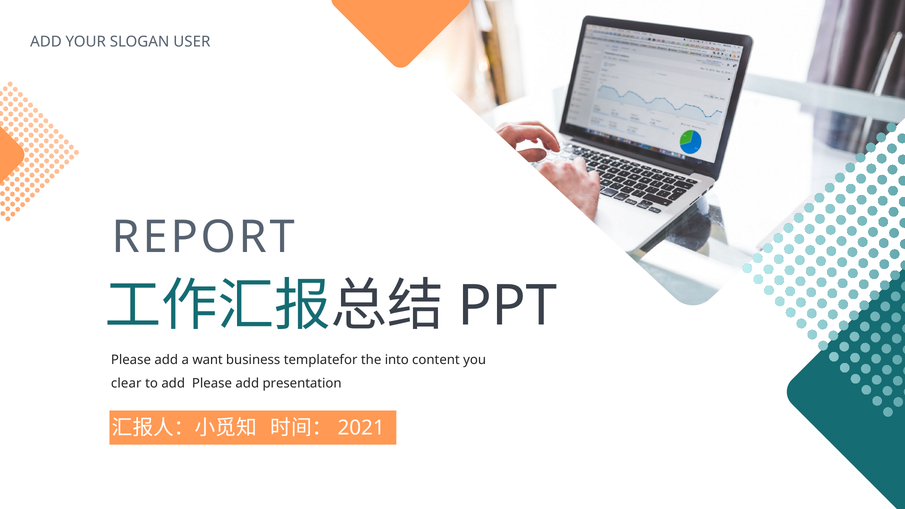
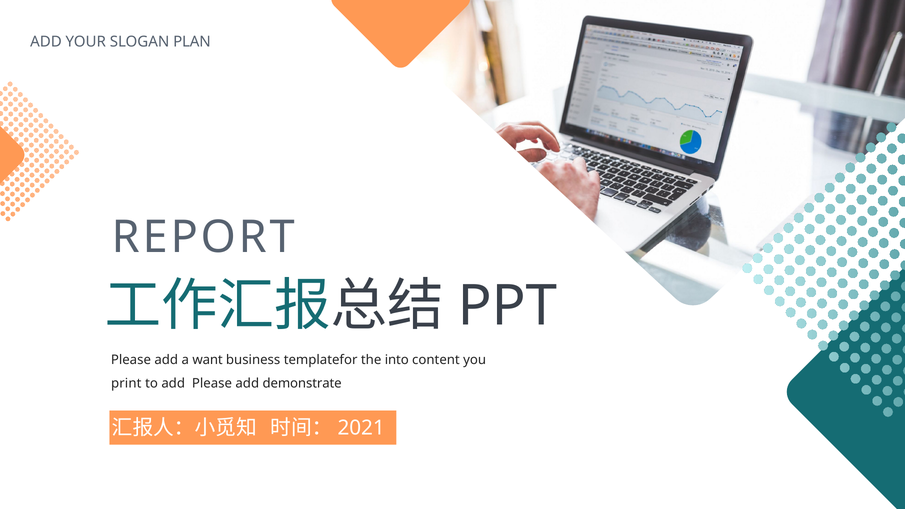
USER: USER -> PLAN (192, 42)
clear: clear -> print (126, 383)
presentation: presentation -> demonstrate (302, 383)
